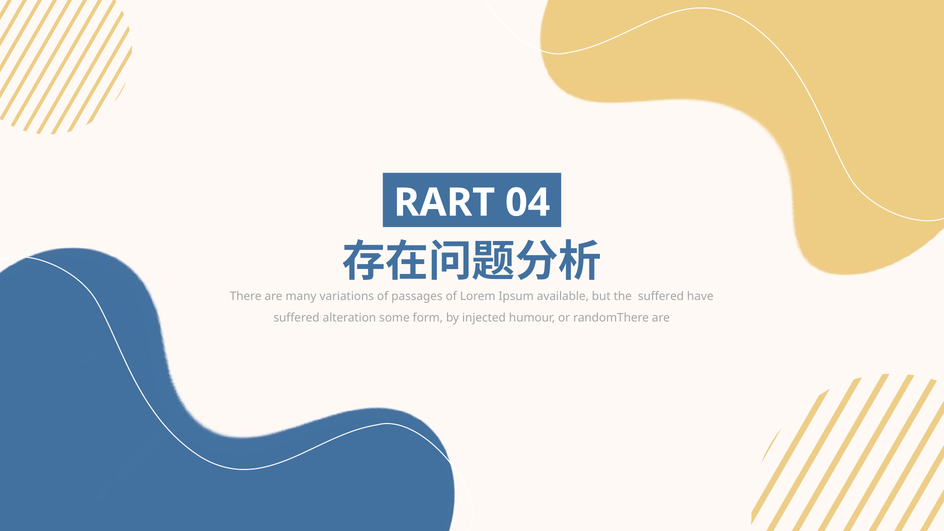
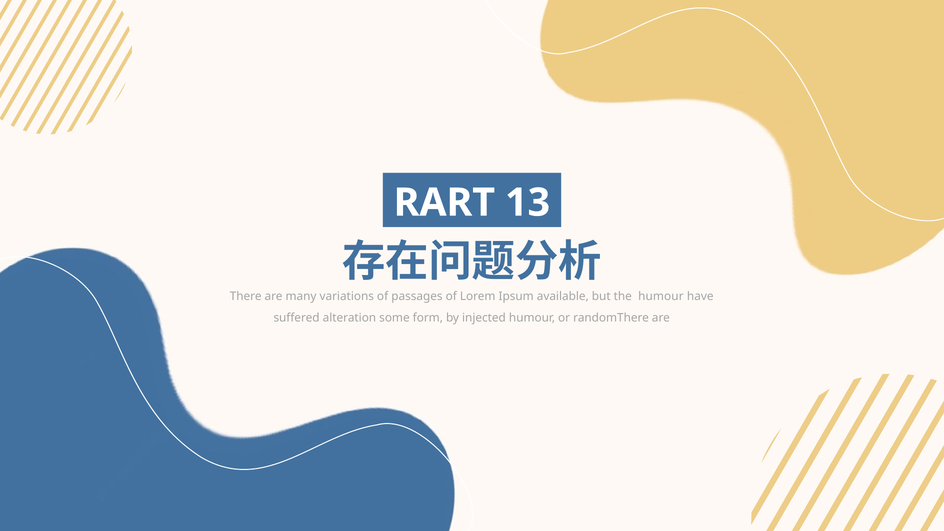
04: 04 -> 13 (528, 203)
the suffered: suffered -> humour (661, 297)
